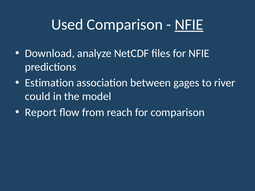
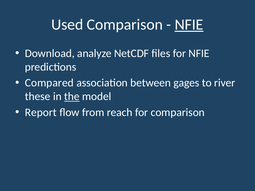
Estimation: Estimation -> Compared (49, 83)
could: could -> these (38, 97)
the underline: none -> present (72, 97)
